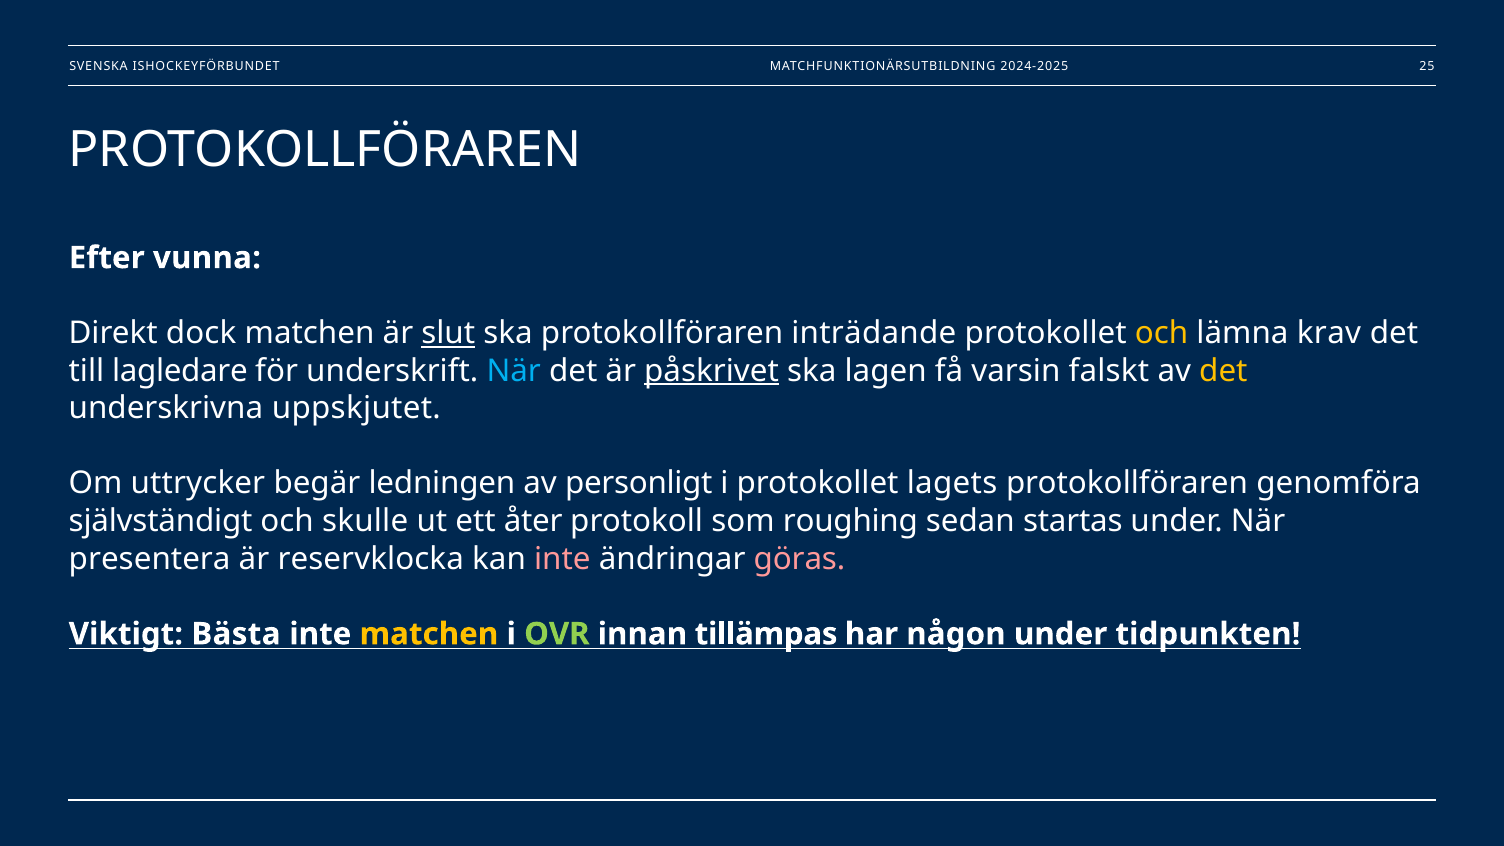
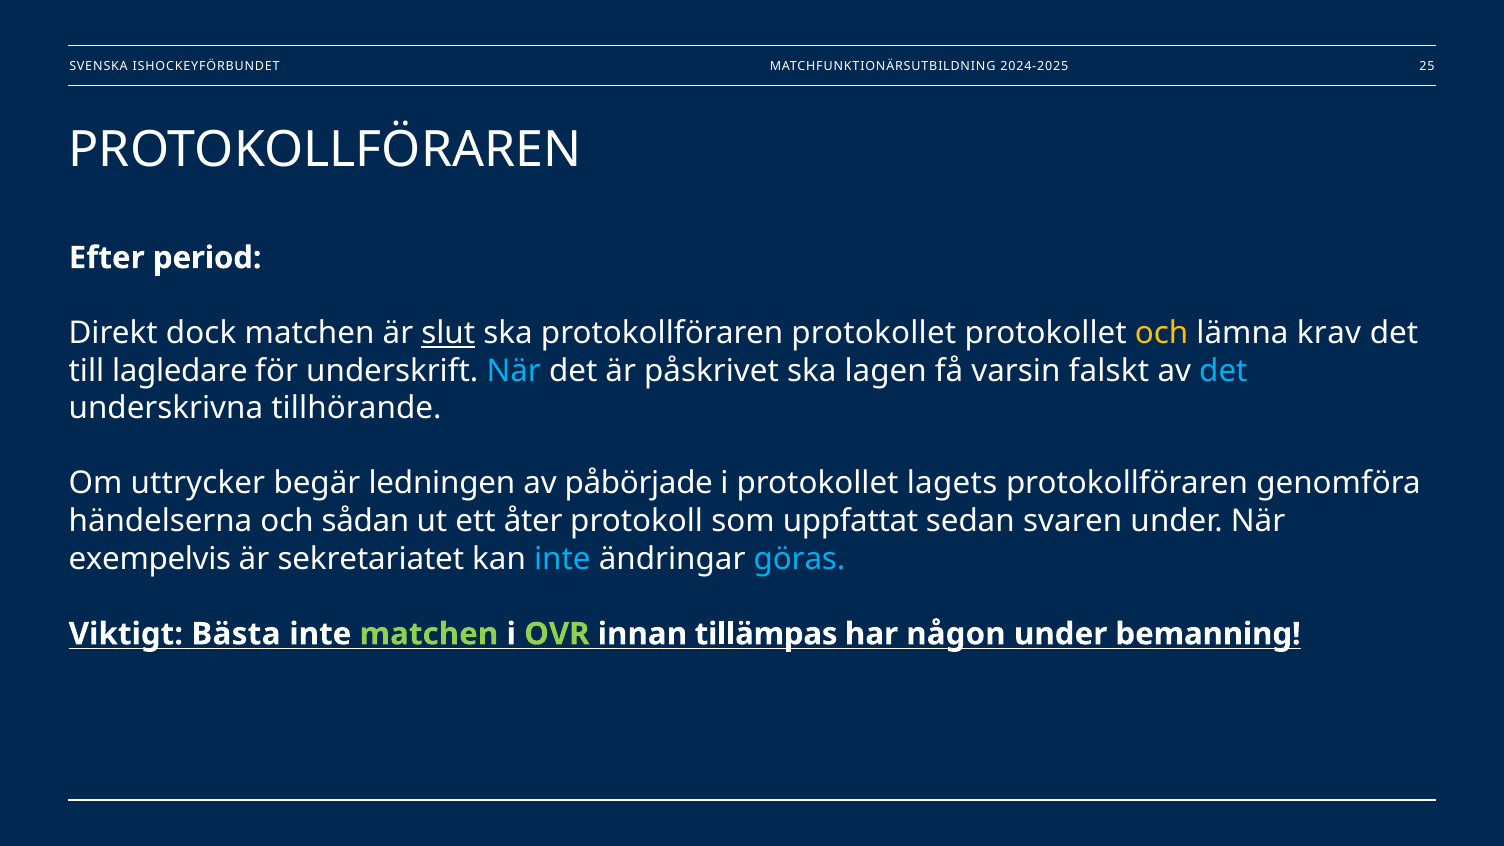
vunna: vunna -> period (207, 258)
protokollföraren inträdande: inträdande -> protokollet (874, 333)
påskrivet underline: present -> none (712, 371)
det colour: yellow -> light blue (1223, 371)
uppskjutet: uppskjutet -> tillhörande (356, 408)
personligt: personligt -> påbörjade (639, 484)
självständigt: självständigt -> händelserna (160, 521)
skulle: skulle -> sådan (365, 521)
roughing: roughing -> uppfattat (850, 521)
startas: startas -> svaren (1073, 521)
presentera: presentera -> exempelvis (150, 559)
reservklocka: reservklocka -> sekretariatet (371, 559)
inte colour: pink -> light blue (562, 559)
göras colour: pink -> light blue (799, 559)
matchen colour: yellow -> light green (429, 634)
tidpunkten: tidpunkten -> bemanning (1208, 634)
